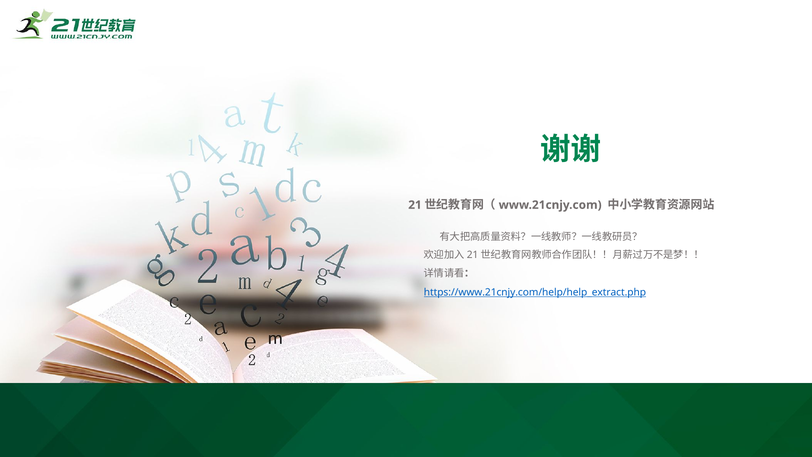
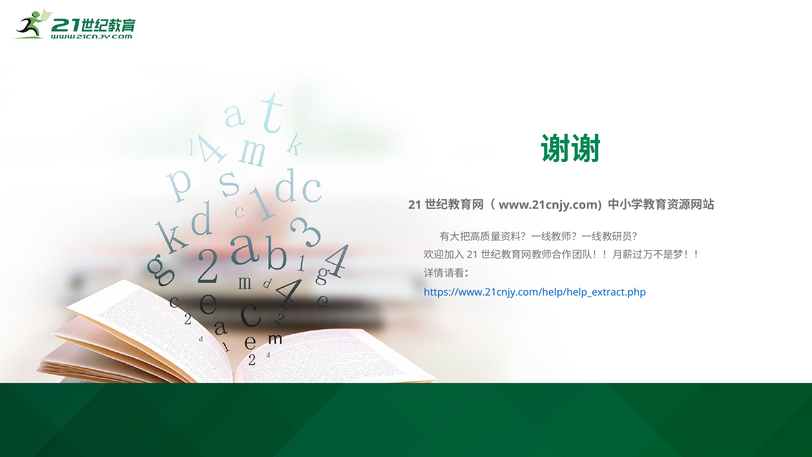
https://www.21cnjy.com/help/help_extract.php underline: present -> none (535, 292)
